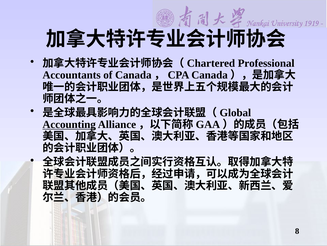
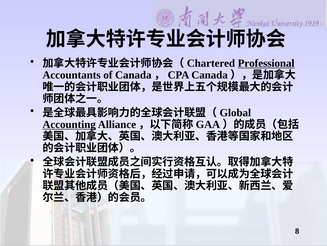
Professional underline: none -> present (266, 63)
